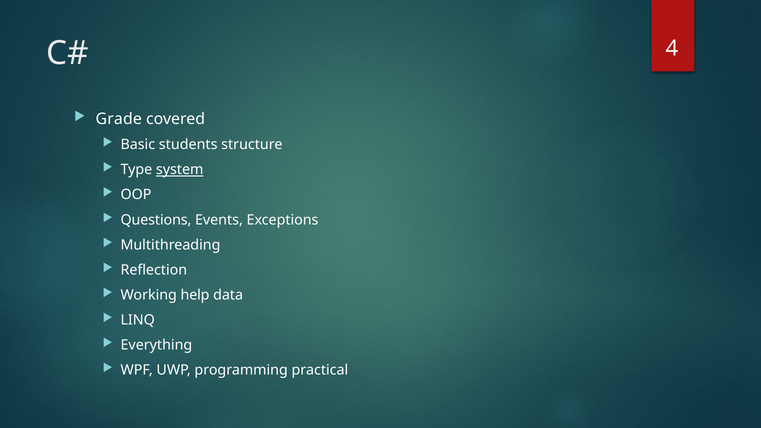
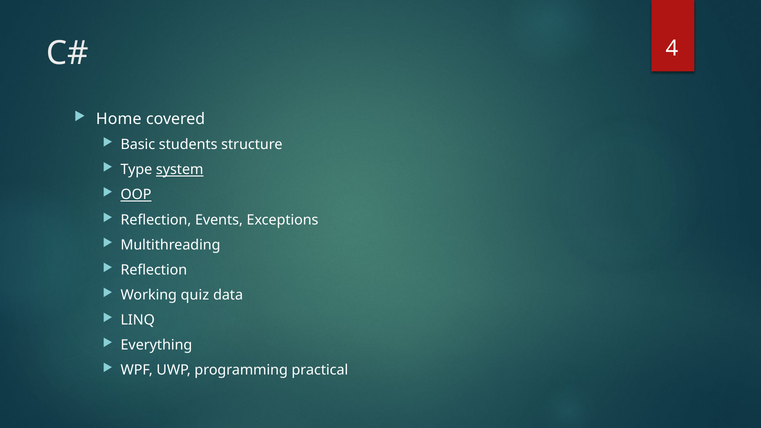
Grade: Grade -> Home (119, 119)
OOP underline: none -> present (136, 195)
Questions: Questions -> Reflection (156, 220)
help: help -> quiz (195, 295)
